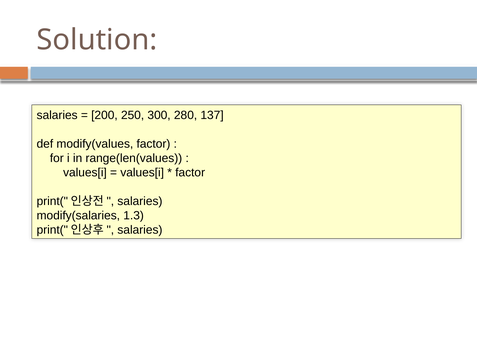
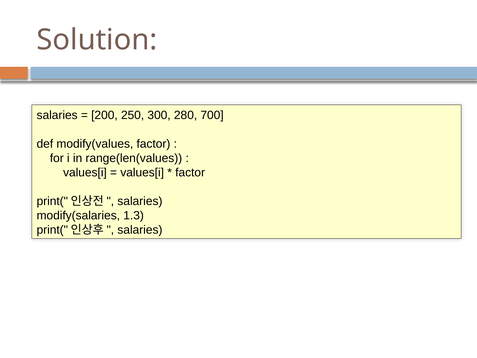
137: 137 -> 700 (212, 115)
